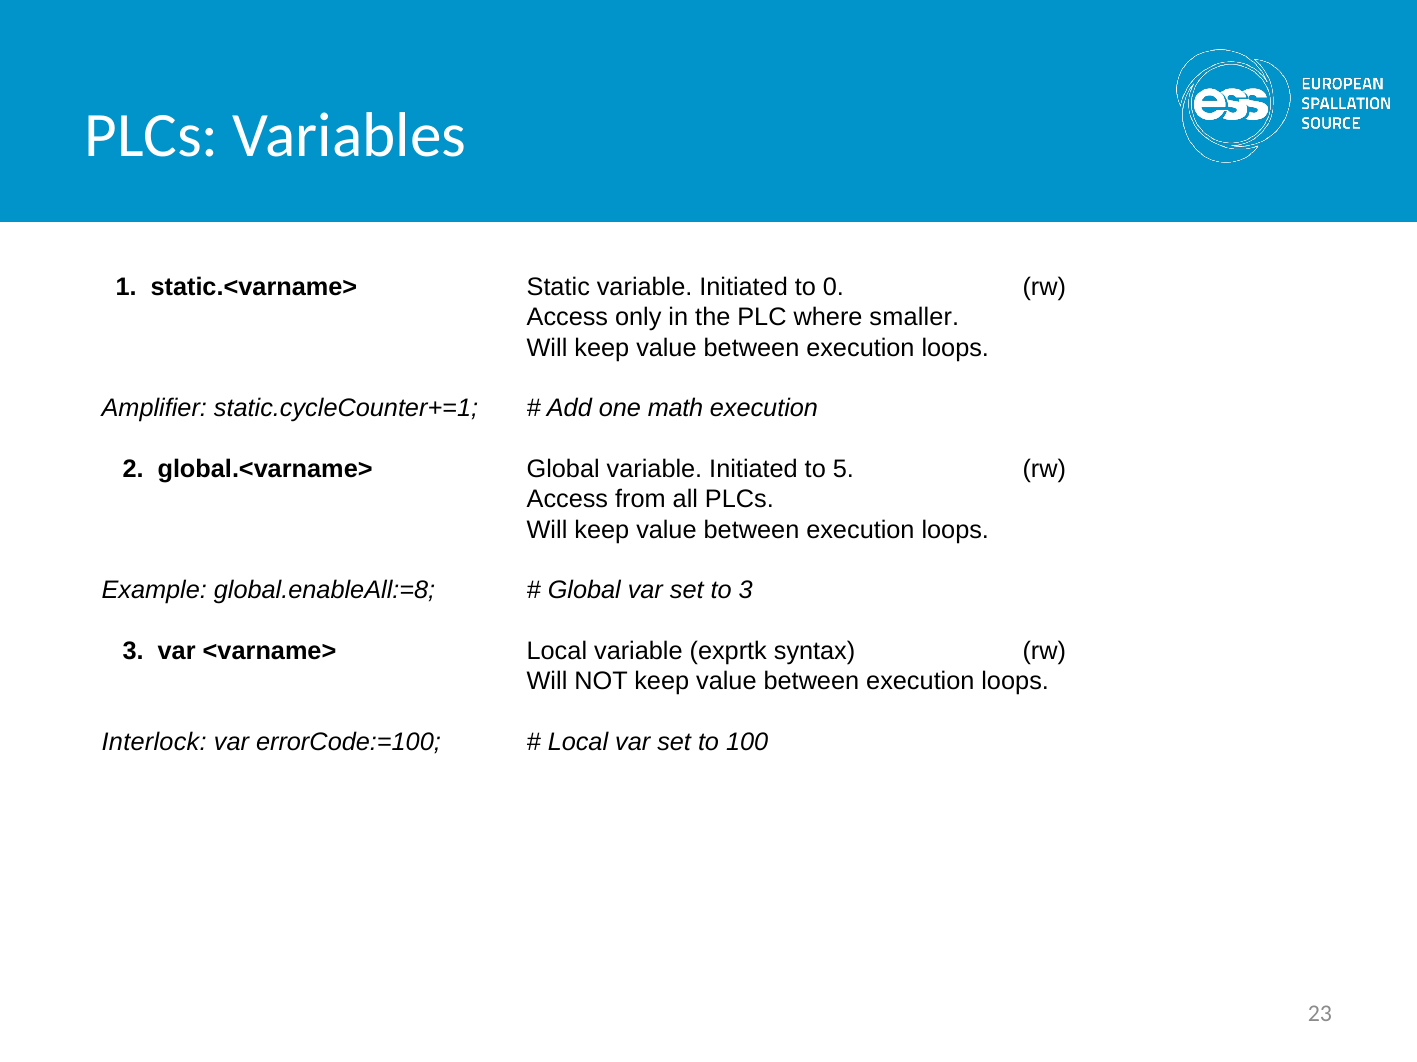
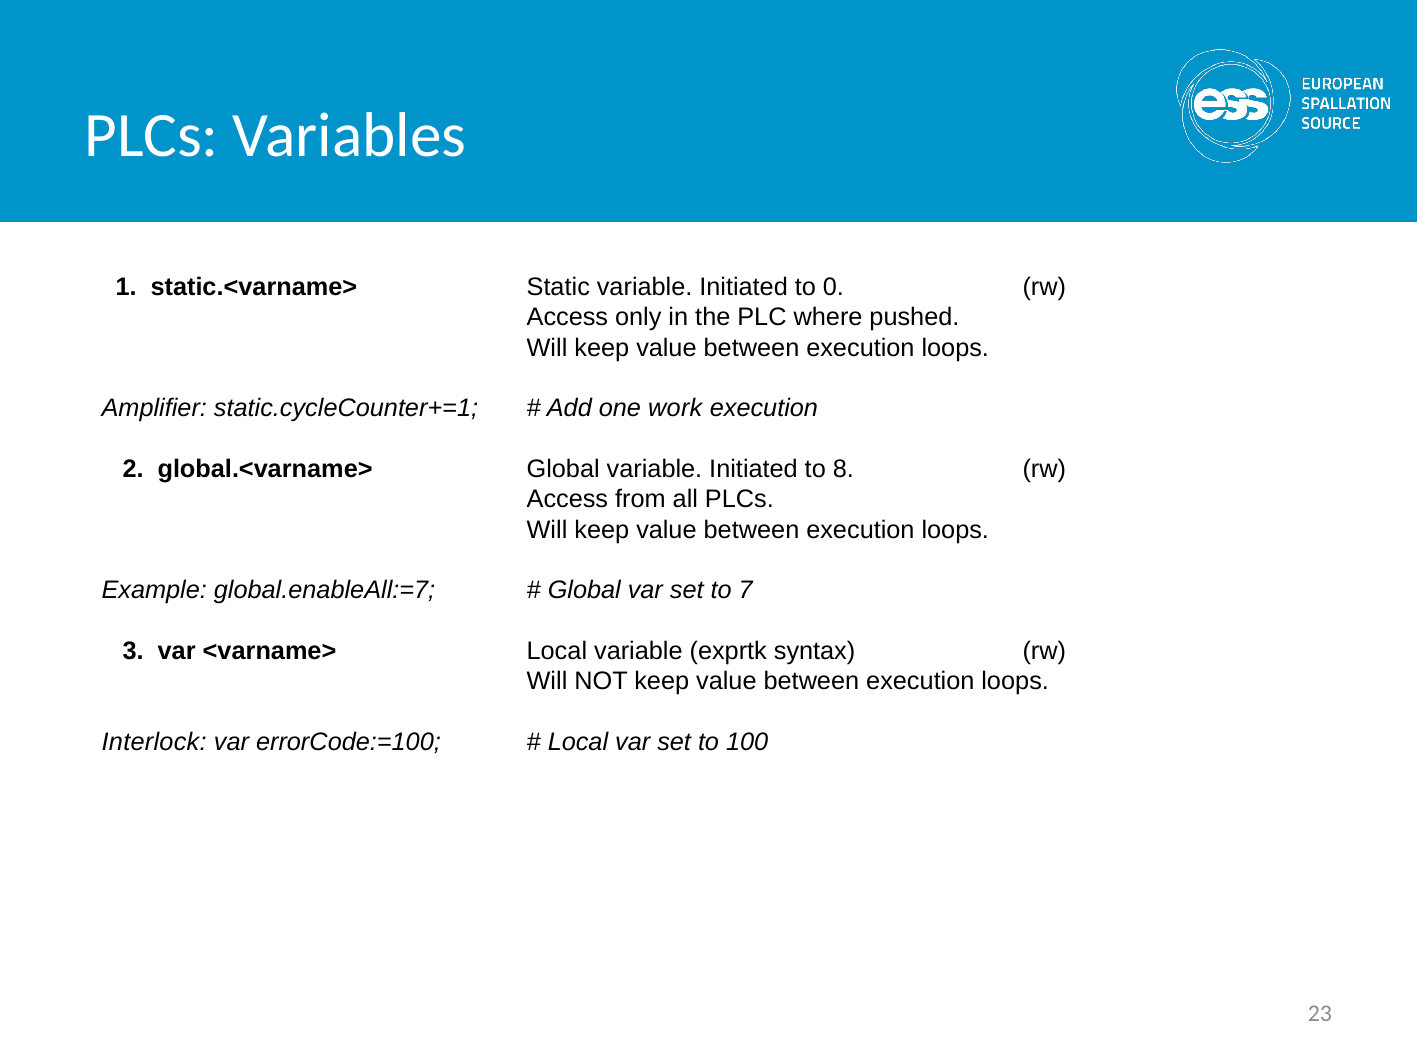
smaller: smaller -> pushed (914, 318)
math: math -> work (675, 409)
5: 5 -> 8 (843, 470)
global.enableAll:=8: global.enableAll:=8 -> global.enableAll:=7 (325, 591)
to 3: 3 -> 7 (746, 591)
